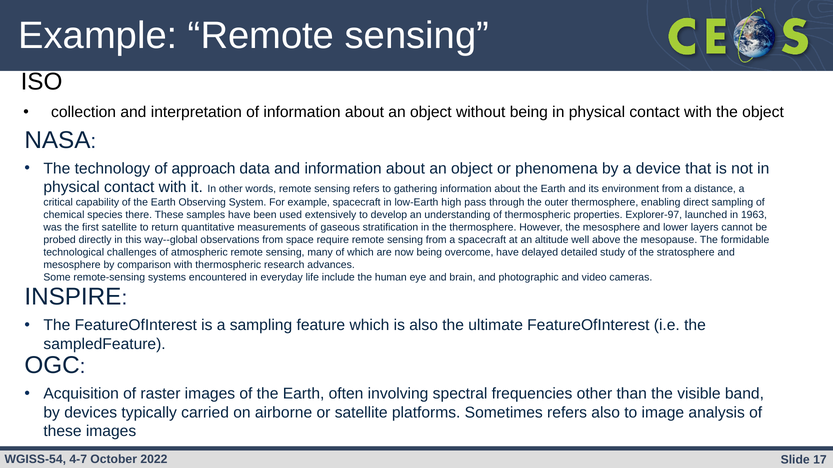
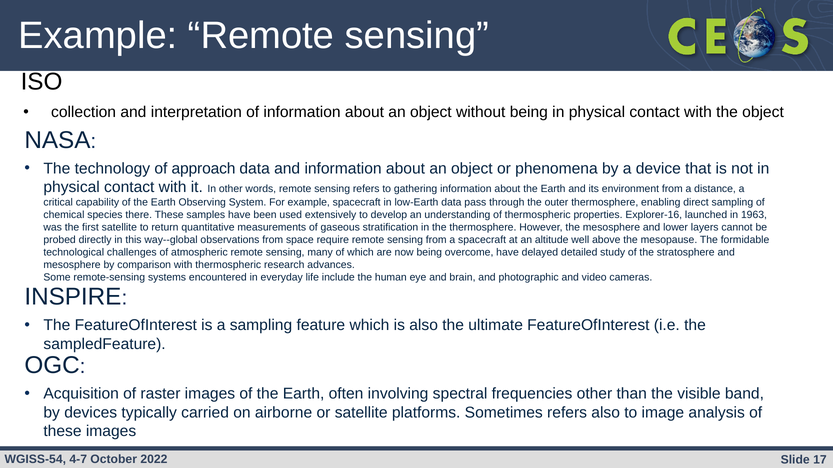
low-Earth high: high -> data (451, 203)
Explorer-97: Explorer-97 -> Explorer-16 (654, 215)
